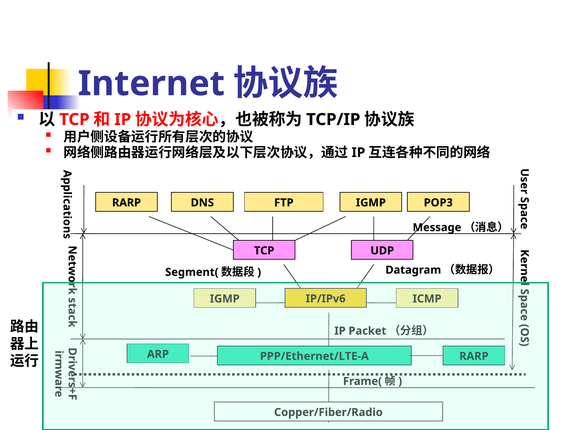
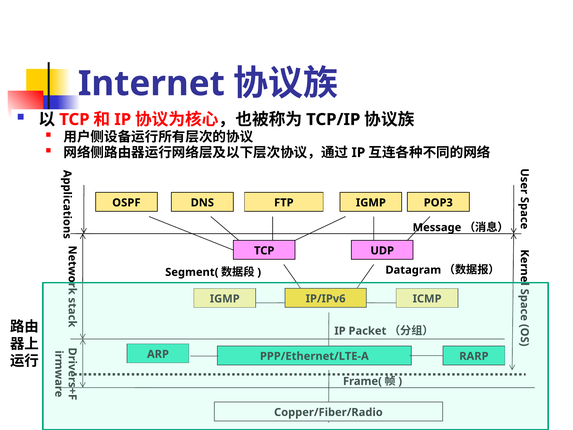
RARP: RARP -> OSPF (126, 203)
